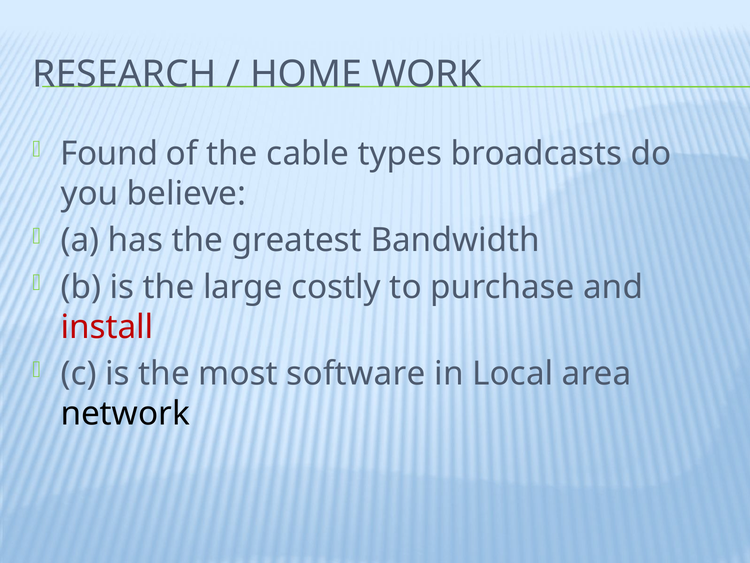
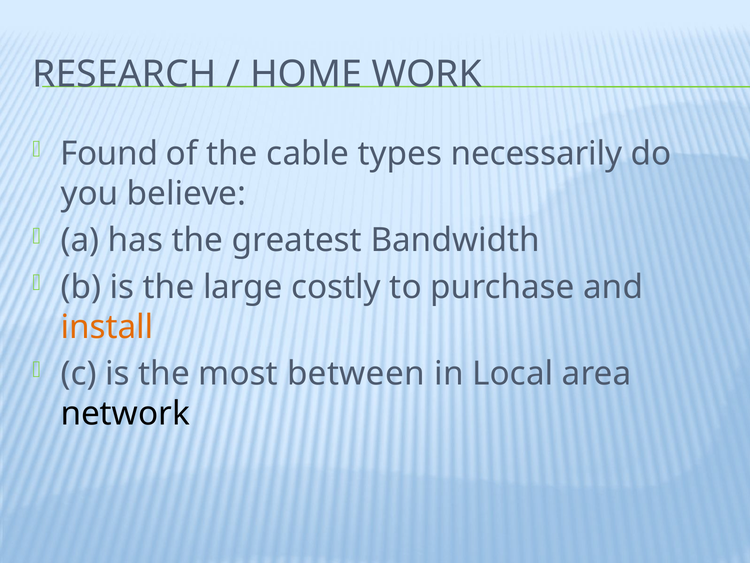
broadcasts: broadcasts -> necessarily (536, 153)
install colour: red -> orange (107, 327)
software: software -> between (356, 374)
